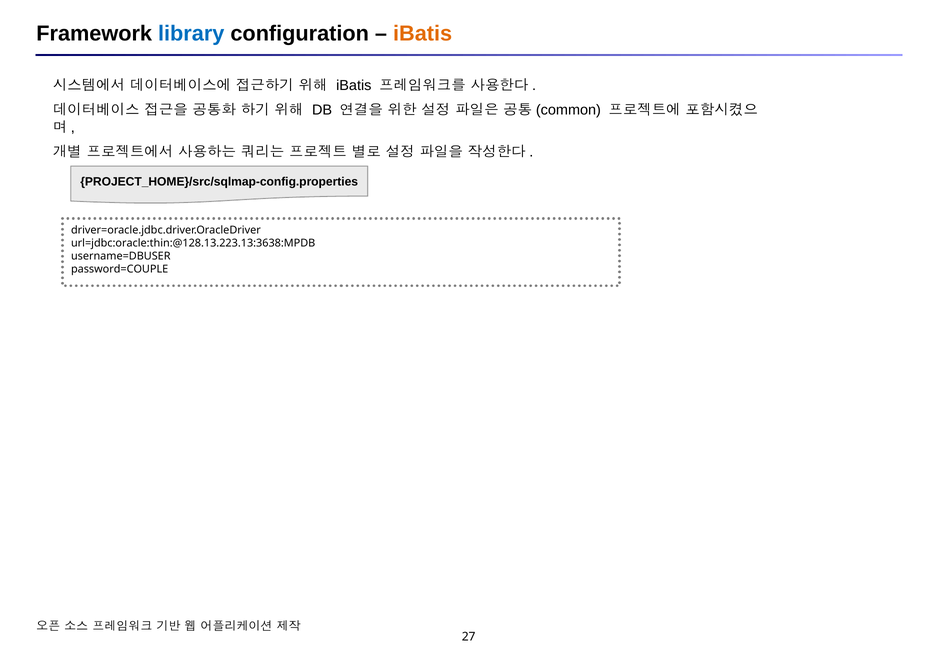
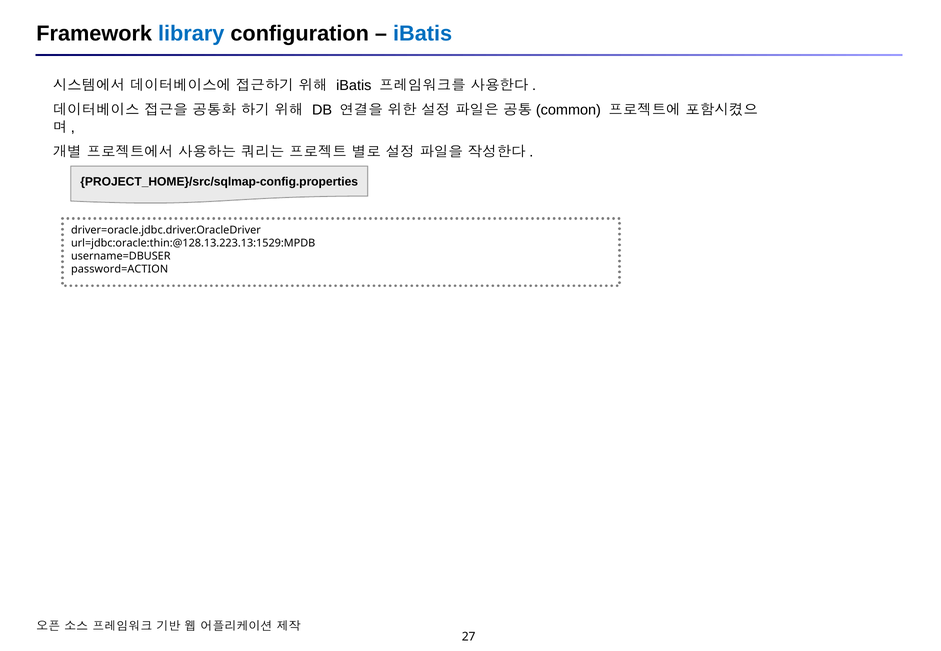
iBatis colour: orange -> blue (423, 34)
url=jdbc:oracle:thin:@128.13.223.13:3638:MPDB: url=jdbc:oracle:thin:@128.13.223.13:3638:MPDB -> url=jdbc:oracle:thin:@128.13.223.13:1529:MPDB (193, 243)
password=COUPLE: password=COUPLE -> password=ACTION (120, 269)
